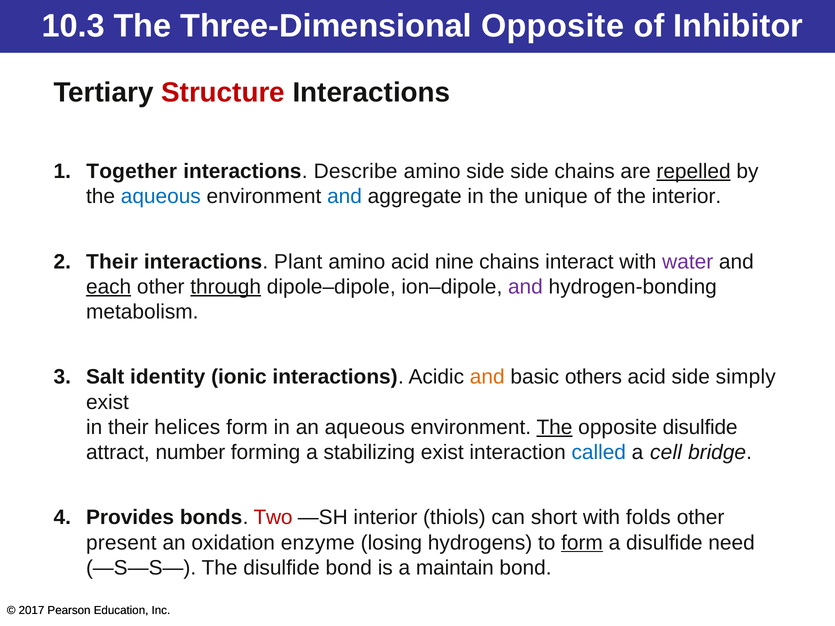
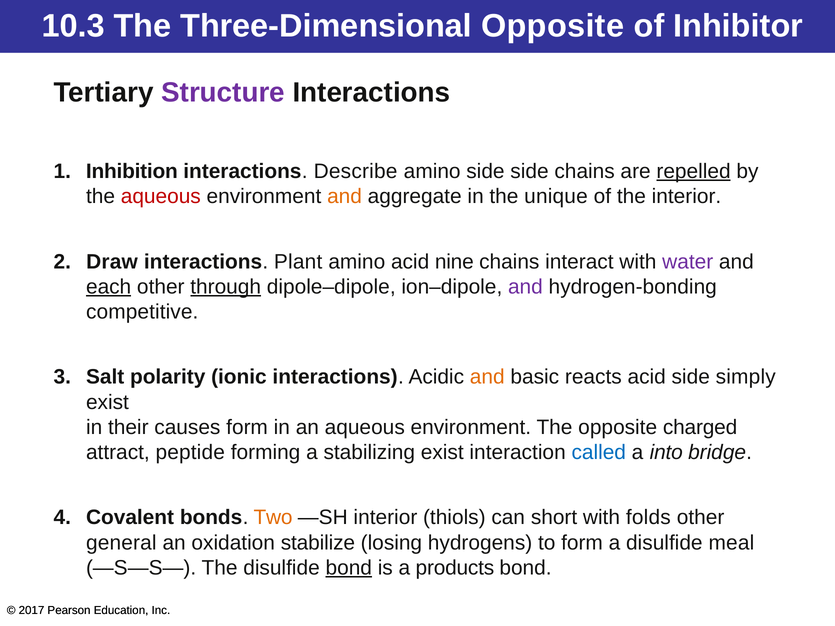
Structure colour: red -> purple (223, 92)
Together: Together -> Inhibition (132, 171)
aqueous colour: blue -> red (161, 196)
and colour: blue -> orange (345, 196)
Their: Their -> Draw (112, 262)
metabolism: metabolism -> competitive (142, 312)
identity: identity -> polarity (168, 377)
others: others -> reacts (593, 377)
helices: helices -> causes (187, 427)
The underline: present -> none (554, 427)
opposite disulfide: disulfide -> charged (700, 427)
number: number -> peptide (190, 452)
cell: cell -> into (666, 452)
Provides: Provides -> Covalent (130, 518)
Two colour: red -> orange (273, 518)
present: present -> general (121, 543)
enzyme: enzyme -> stabilize (318, 543)
form underline: present -> none (582, 543)
need: need -> meal (731, 543)
bond underline: none -> present (349, 568)
maintain: maintain -> products (455, 568)
